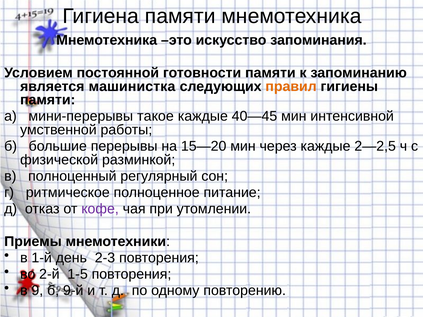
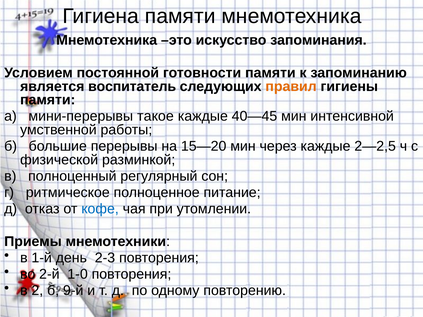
машинистка: машинистка -> воспитатель (132, 87)
кофе colour: purple -> blue (100, 209)
1-5: 1-5 -> 1-0 (78, 274)
9: 9 -> 2 (37, 291)
